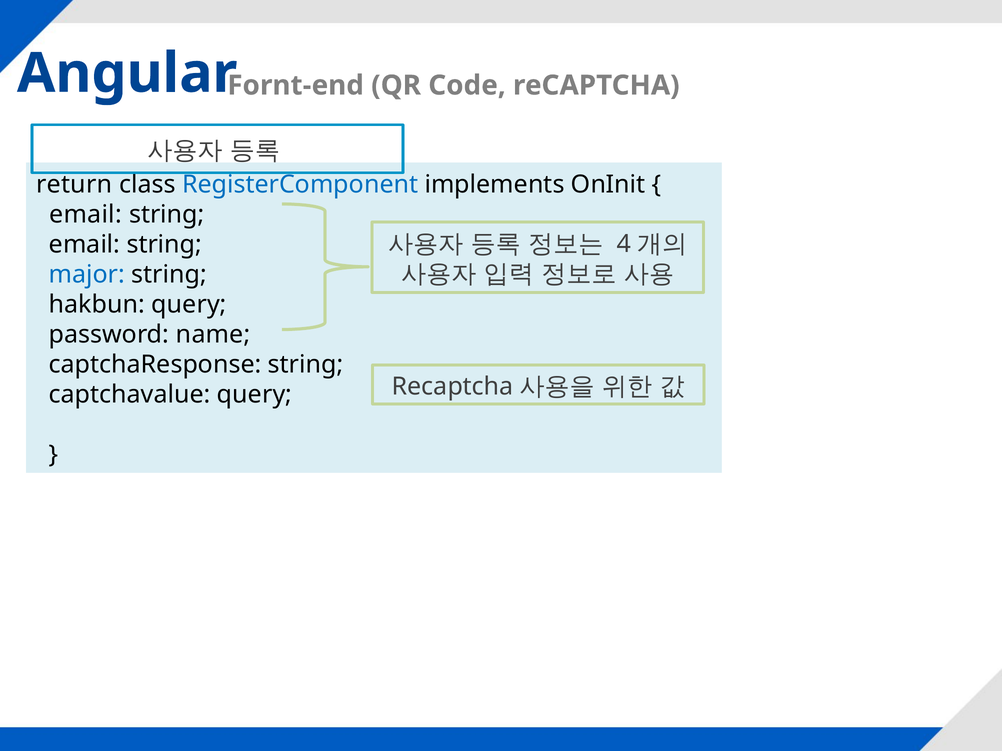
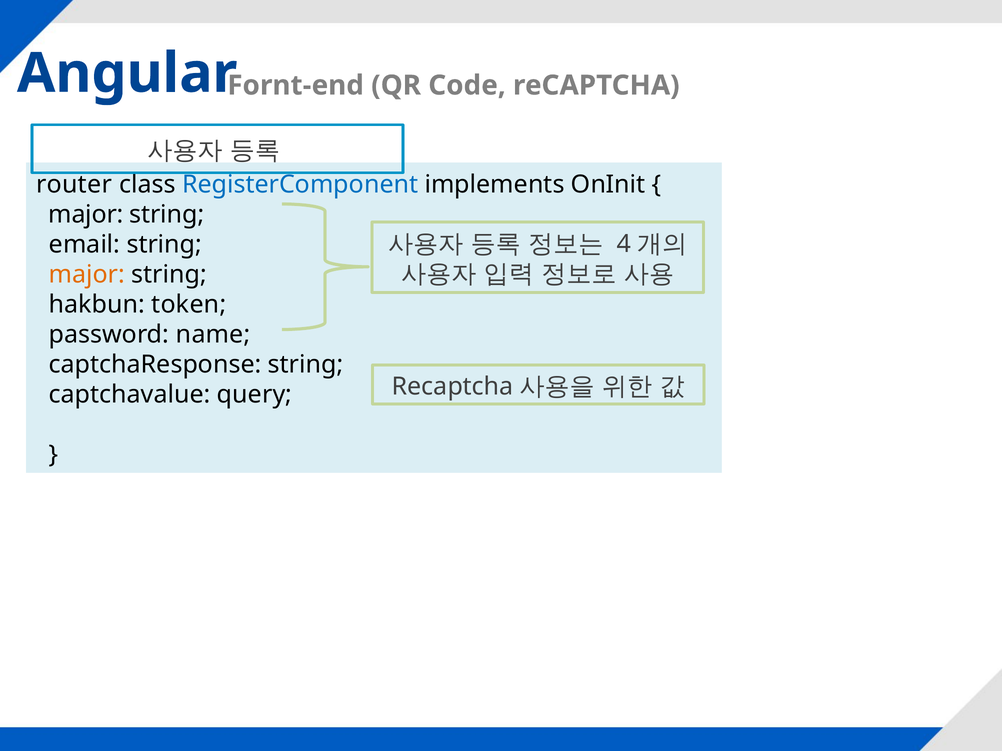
return: return -> router (74, 184)
email: email -> major (86, 214)
major colour: blue -> orange (87, 275)
hakbun query: query -> token (189, 305)
